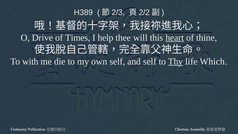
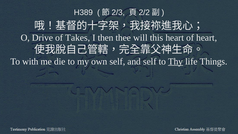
Times: Times -> Takes (78, 38)
help: help -> then (106, 38)
heart underline: present -> none (175, 38)
of thine: thine -> heart (207, 38)
Which: Which -> Things (214, 61)
